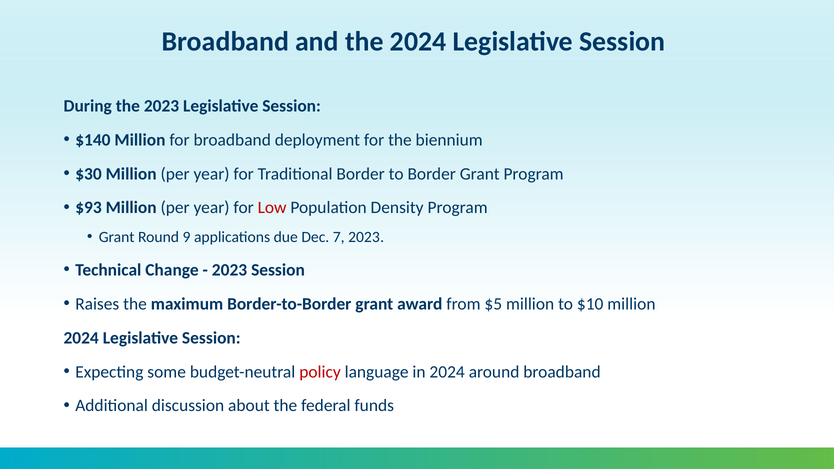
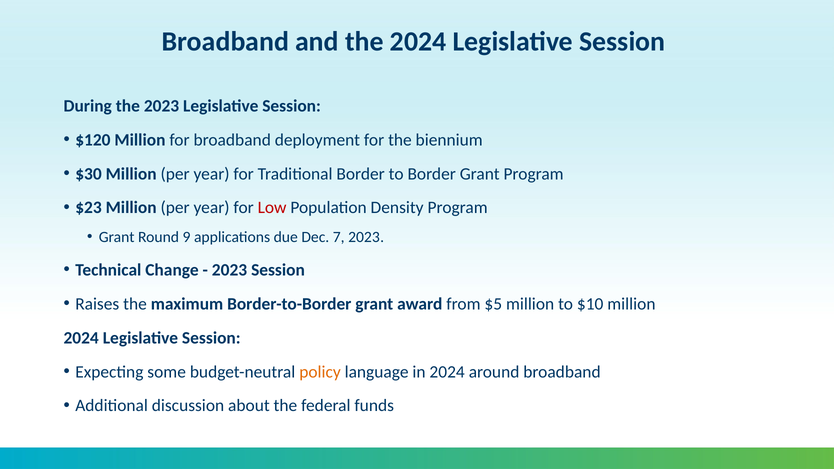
$140: $140 -> $120 (93, 140)
$93: $93 -> $23 (89, 208)
policy colour: red -> orange (320, 372)
